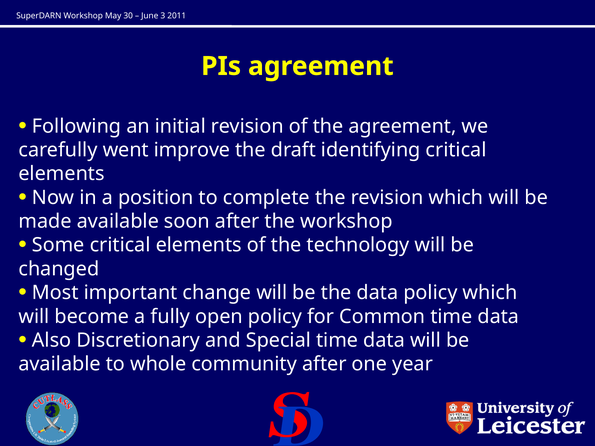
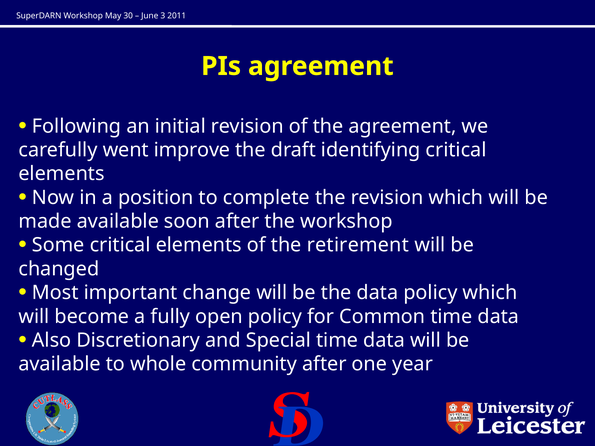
technology: technology -> retirement (358, 245)
